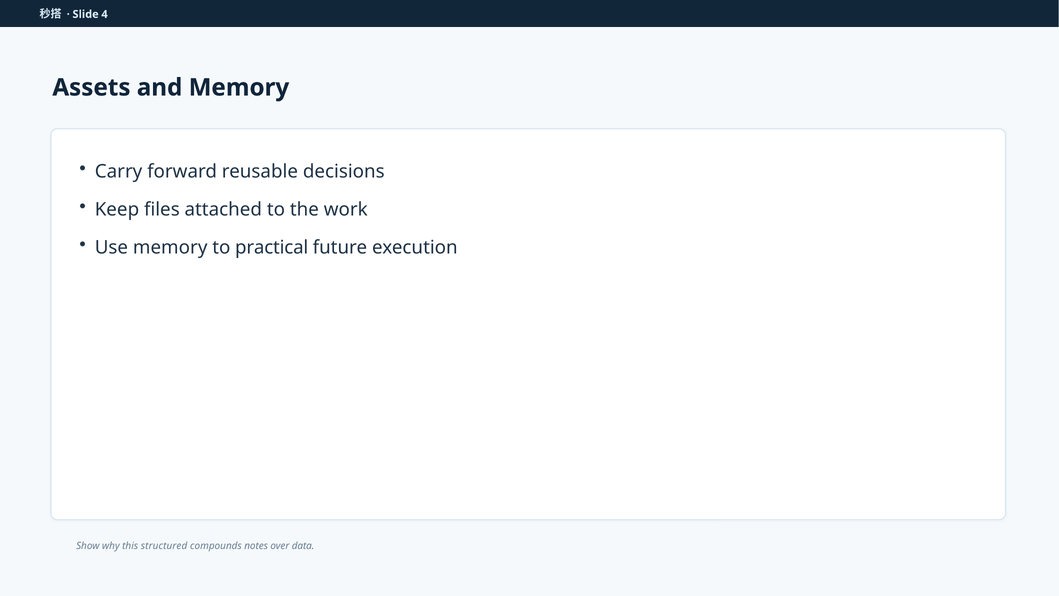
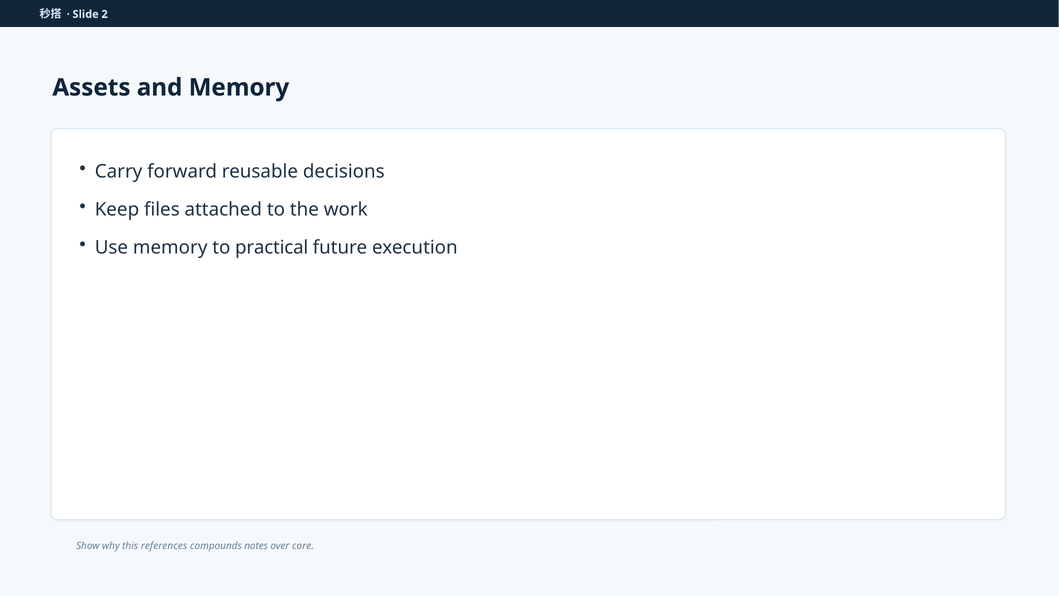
4: 4 -> 2 (105, 14)
structured: structured -> references (164, 546)
data: data -> core (303, 546)
